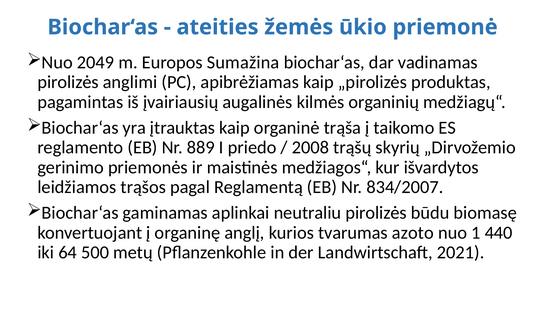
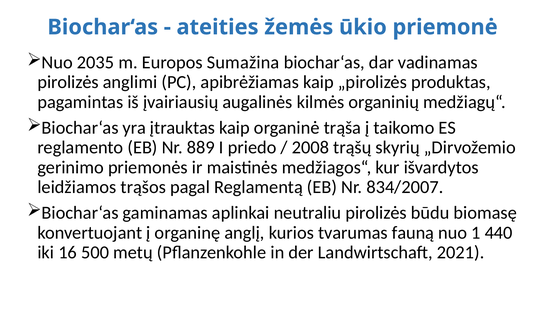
2049: 2049 -> 2035 (96, 62)
azoto: azoto -> fauną (413, 233)
64: 64 -> 16 (68, 253)
